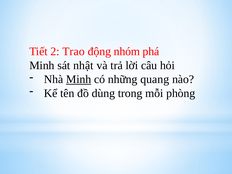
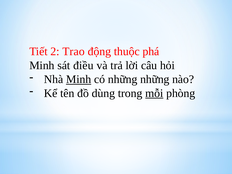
nhóm: nhóm -> thuộc (127, 51)
nhật: nhật -> điều (83, 65)
những quang: quang -> những (155, 79)
mỗi underline: none -> present (154, 93)
